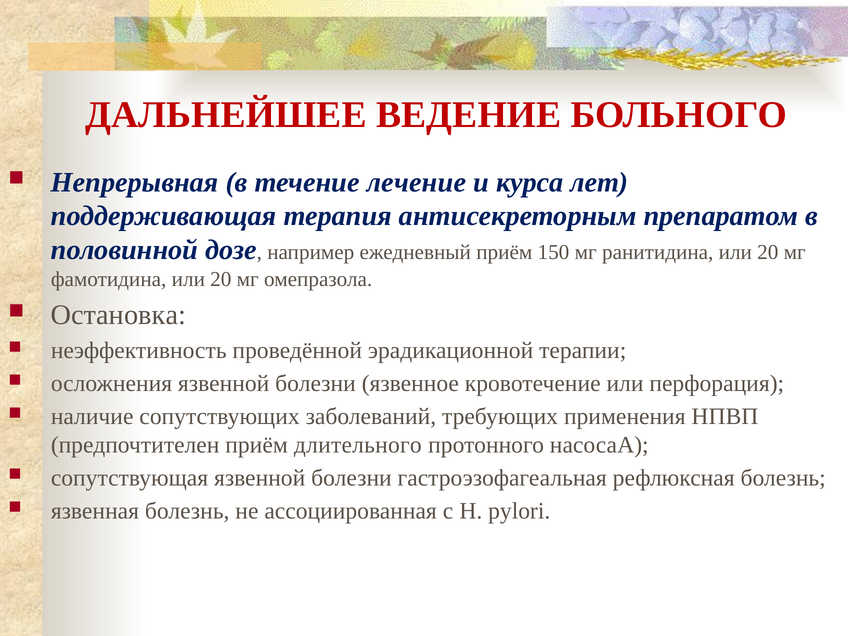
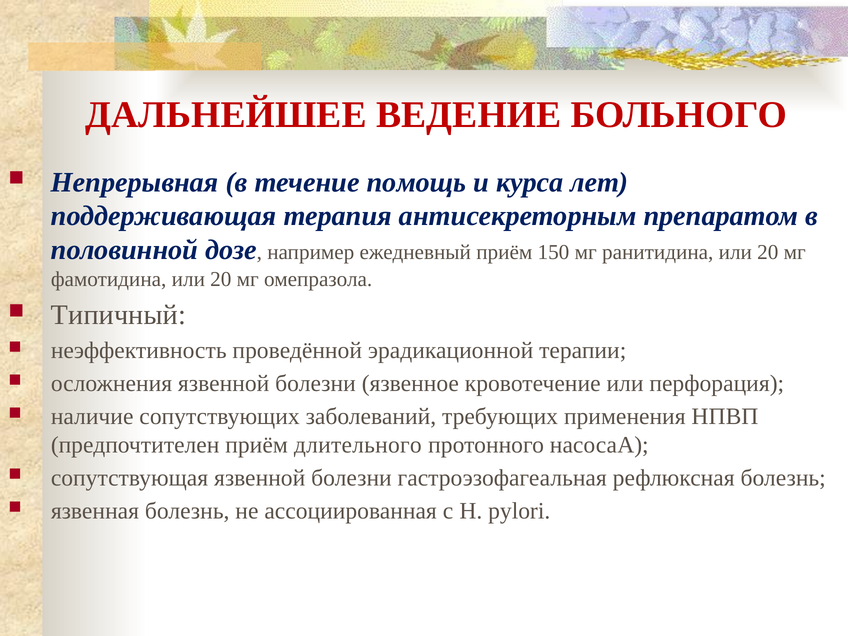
лечение: лечение -> помощь (417, 182)
Остановка: Остановка -> Типичный (118, 315)
